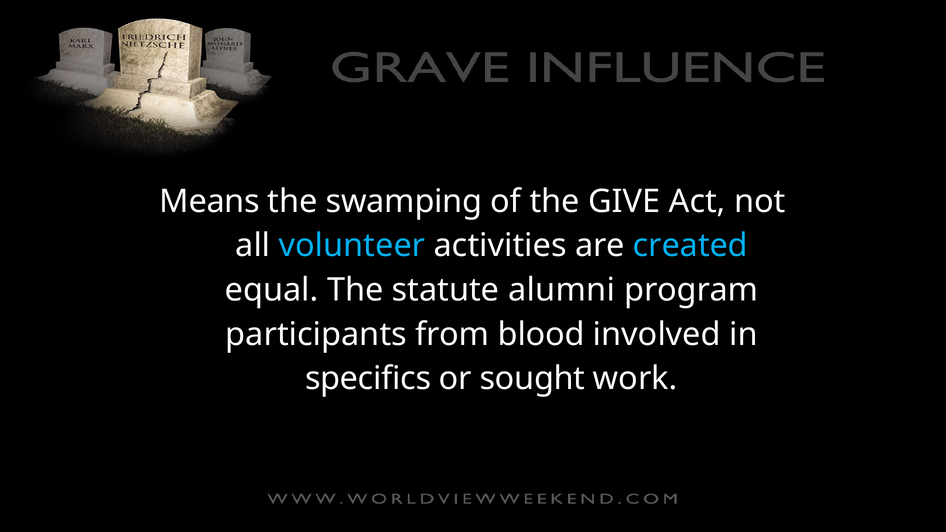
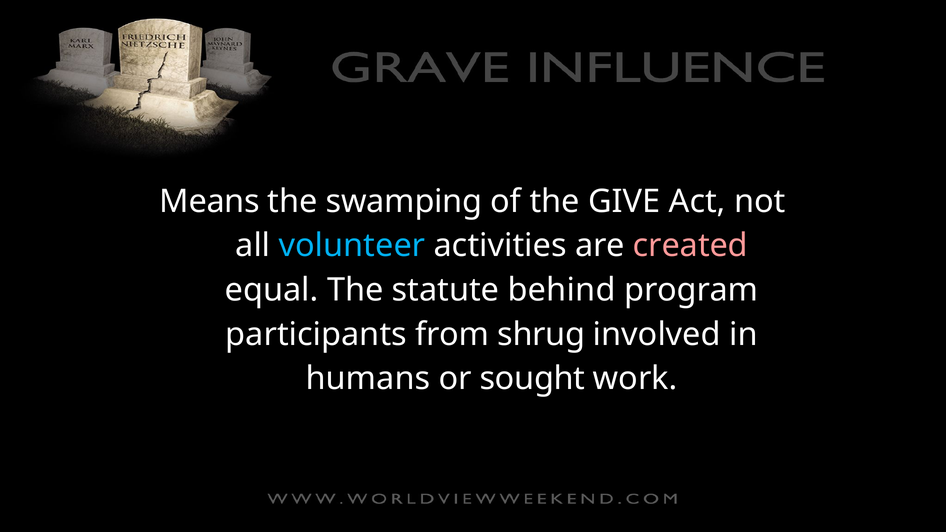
created colour: light blue -> pink (690, 246)
alumni: alumni -> behind (562, 290)
blood: blood -> shrug (541, 334)
specifics: specifics -> humans (368, 379)
